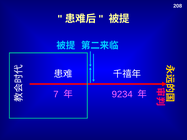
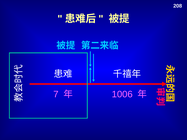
9234: 9234 -> 1006 (122, 94)
